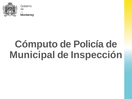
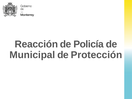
Cómputo: Cómputo -> Reacción (36, 44)
Inspección: Inspección -> Protección (96, 55)
